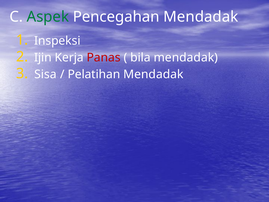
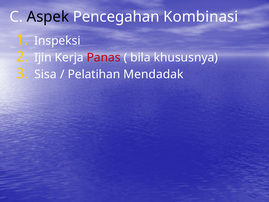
Aspek colour: green -> black (48, 17)
Pencegahan Mendadak: Mendadak -> Kombinasi (201, 17)
bila mendadak: mendadak -> khususnya (186, 57)
